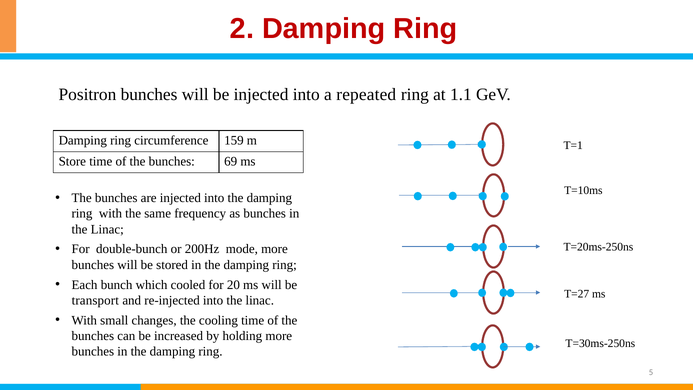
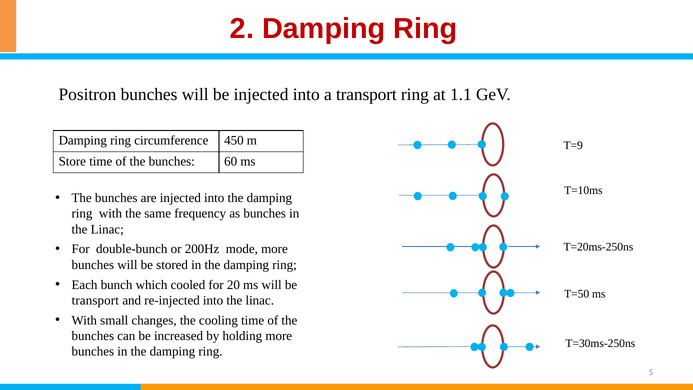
a repeated: repeated -> transport (366, 94)
159: 159 -> 450 (234, 140)
T=1: T=1 -> T=9 (573, 146)
69: 69 -> 60 (231, 161)
T=27: T=27 -> T=50 (577, 294)
